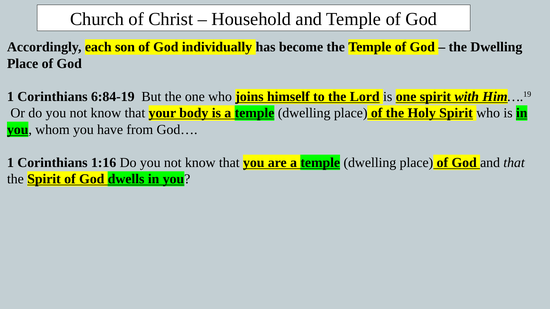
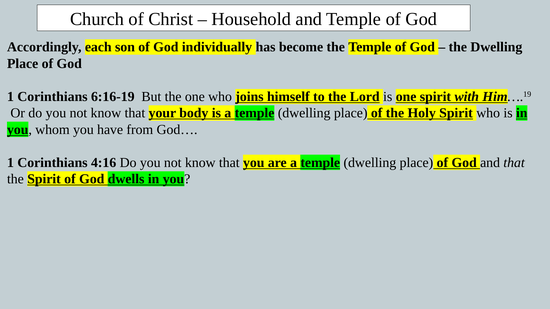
6:84-19: 6:84-19 -> 6:16-19 (113, 97)
1:16: 1:16 -> 4:16 (104, 163)
